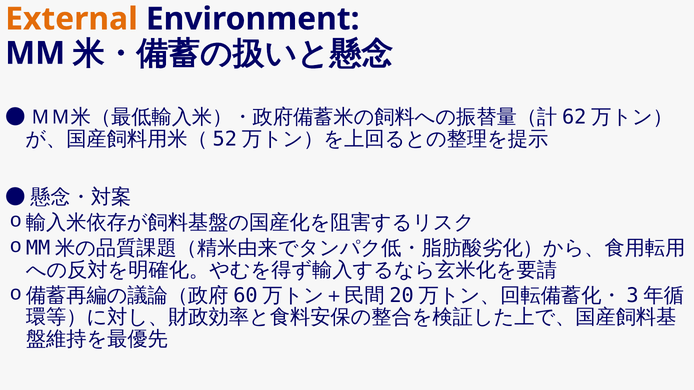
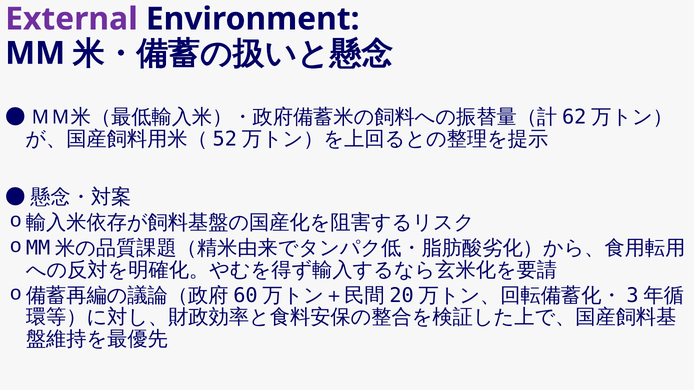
External colour: orange -> purple (71, 19)
